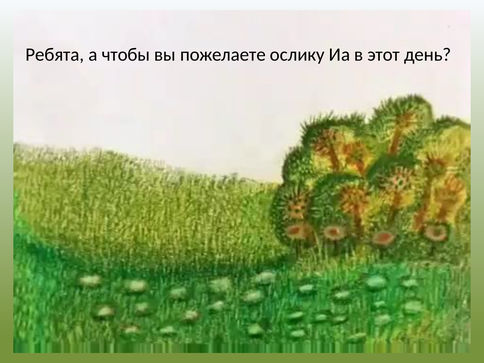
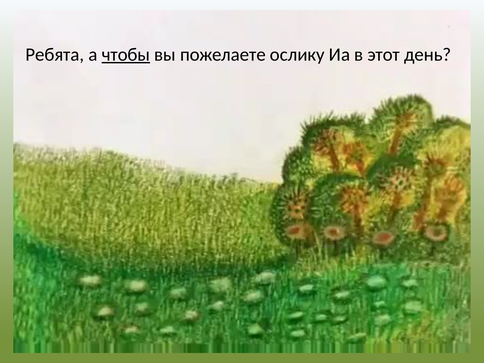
чтобы underline: none -> present (126, 55)
